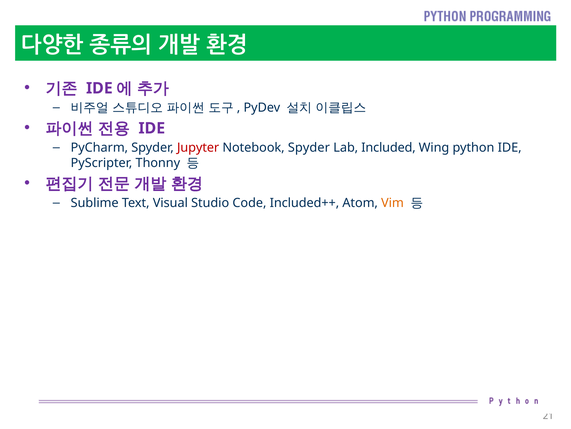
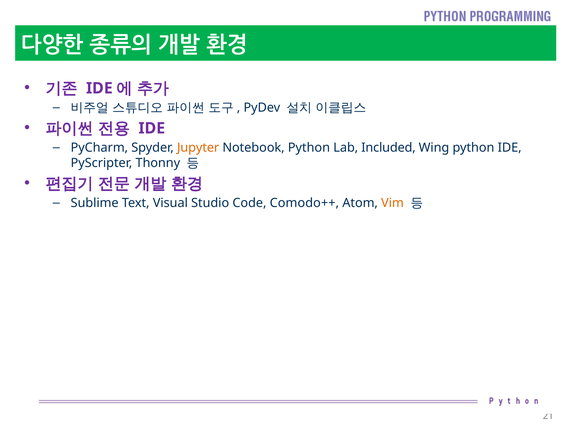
Jupyter colour: red -> orange (198, 147)
Notebook Spyder: Spyder -> Python (309, 147)
Included++: Included++ -> Comodo++ (304, 203)
